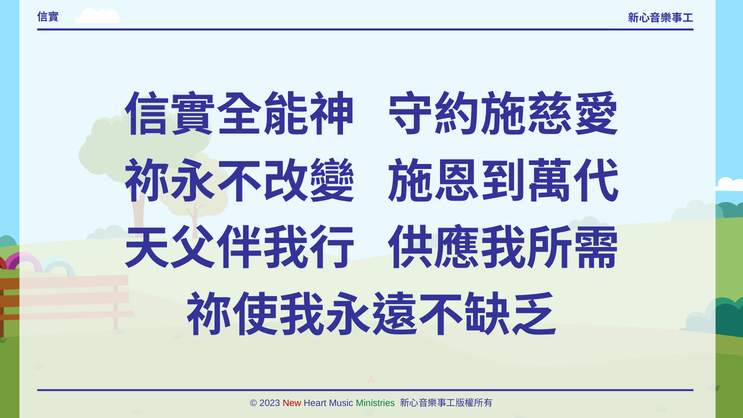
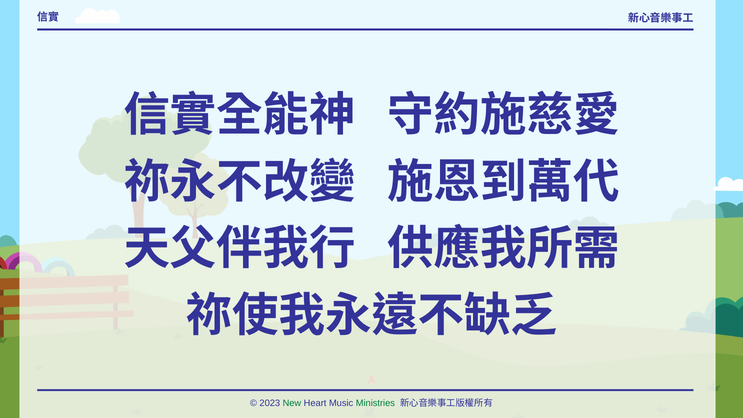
New colour: red -> green (292, 403)
